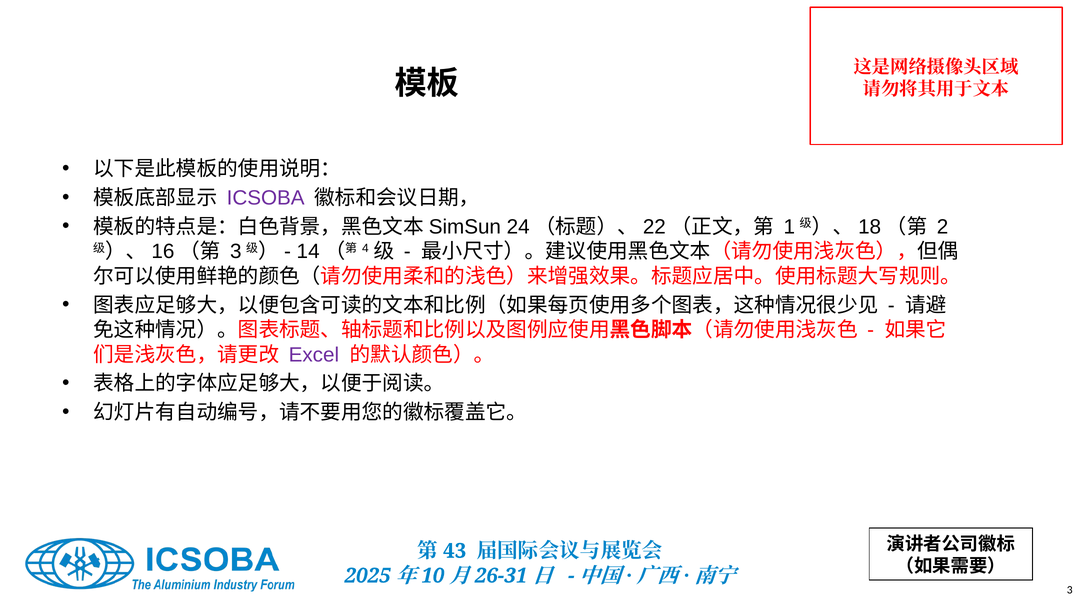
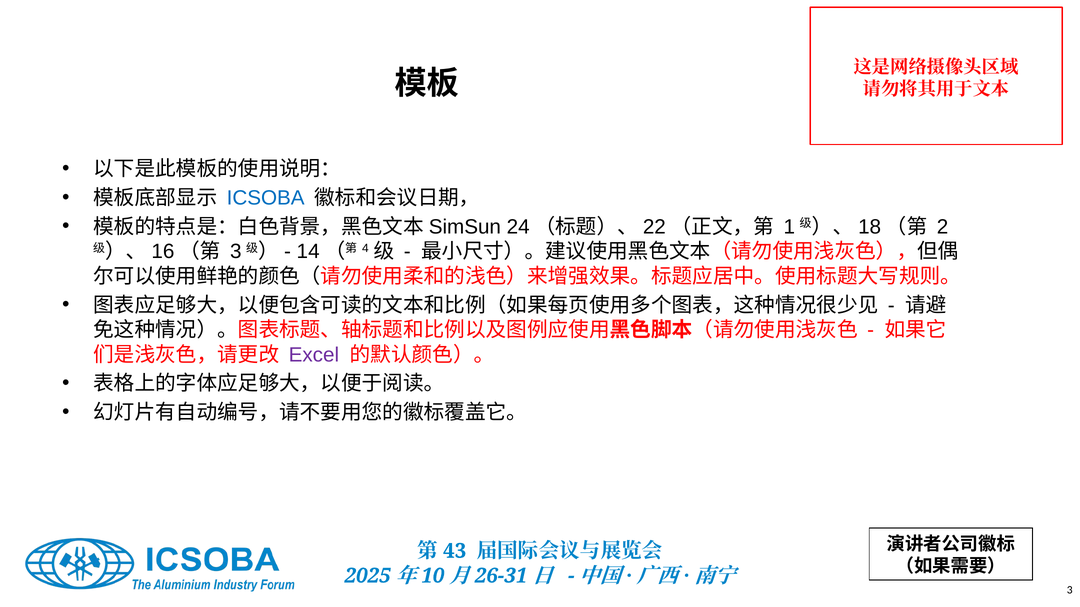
ICSOBA colour: purple -> blue (266, 198)
